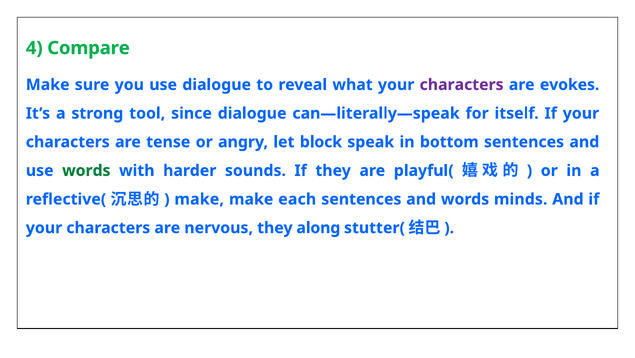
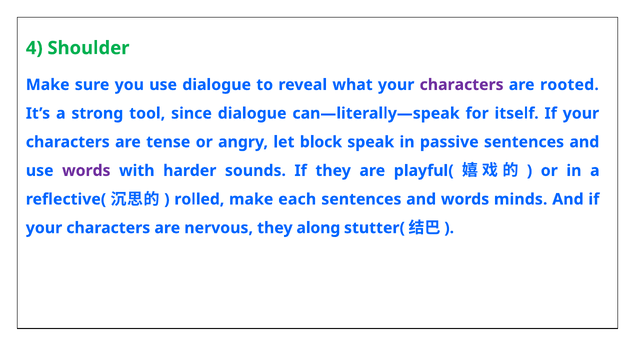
Compare: Compare -> Shoulder (88, 48)
evokes: evokes -> rooted (569, 85)
bottom: bottom -> passive (449, 142)
words colour: green -> purple (86, 170)
make: make -> rolled (199, 199)
